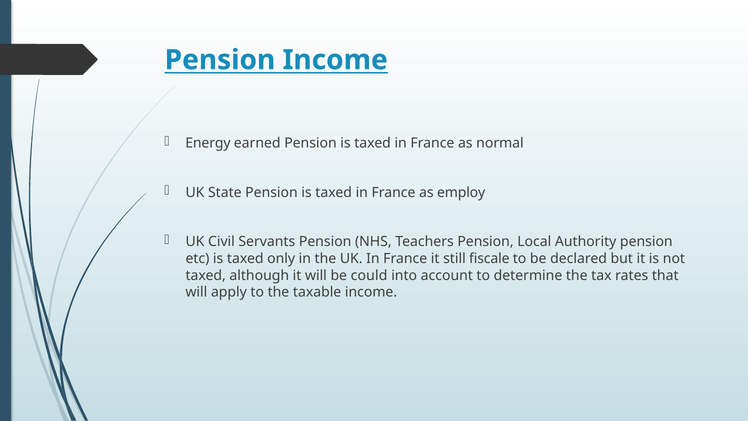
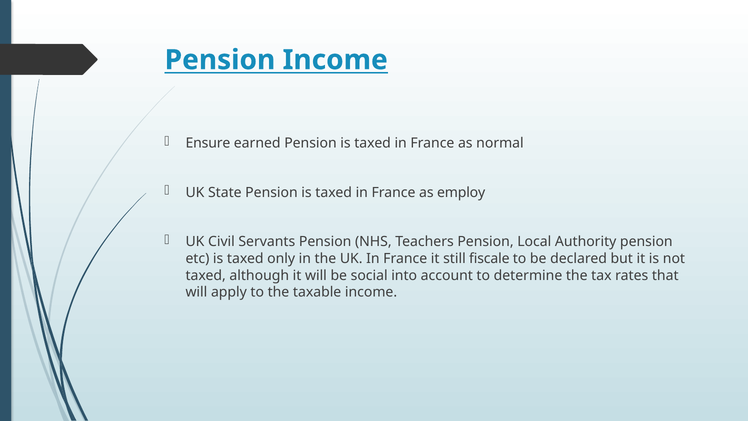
Energy: Energy -> Ensure (208, 143)
could: could -> social (369, 275)
